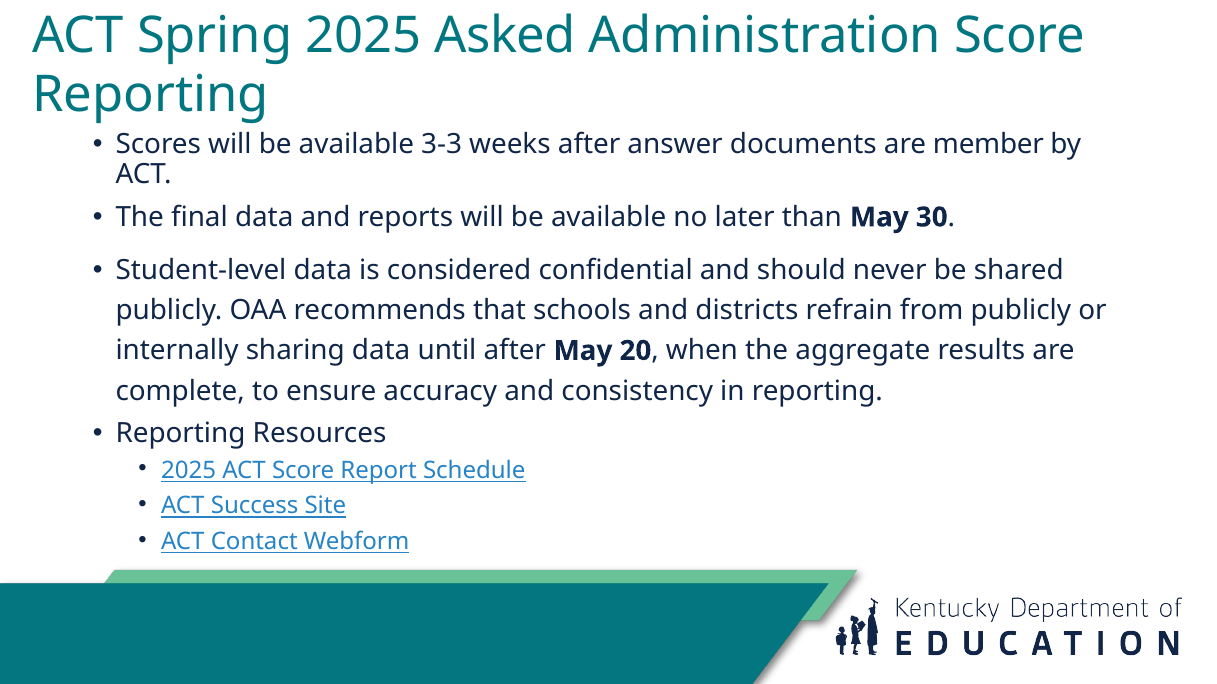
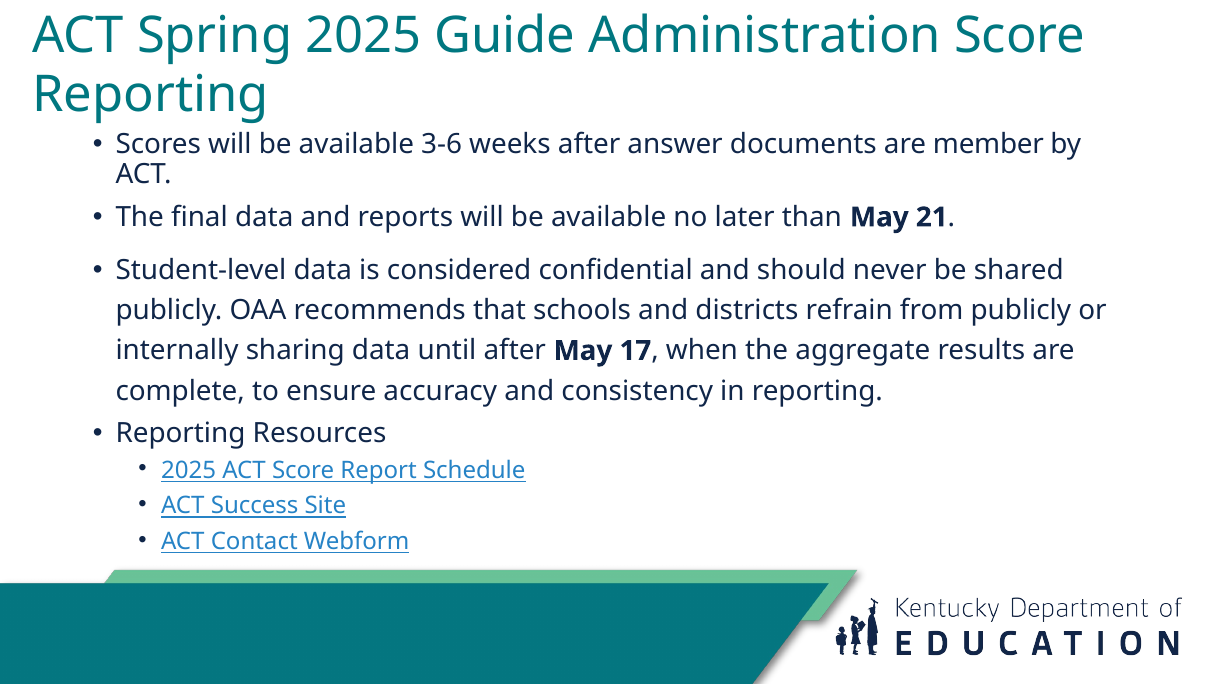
Asked: Asked -> Guide (505, 36)
3-3: 3-3 -> 3-6 (442, 145)
30: 30 -> 21 (932, 217)
20: 20 -> 17 (635, 351)
